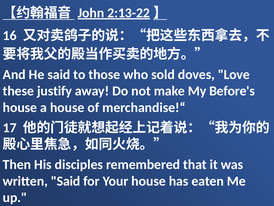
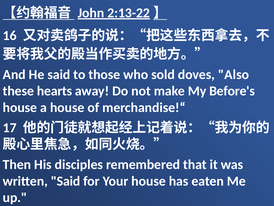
Love: Love -> Also (234, 74)
justify: justify -> hearts (55, 91)
